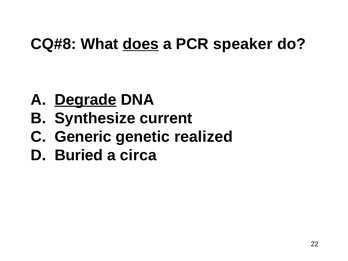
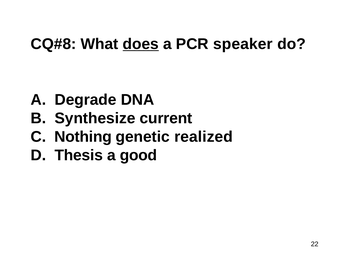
Degrade underline: present -> none (86, 100)
Generic: Generic -> Nothing (83, 137)
Buried: Buried -> Thesis (79, 155)
circa: circa -> good (138, 155)
